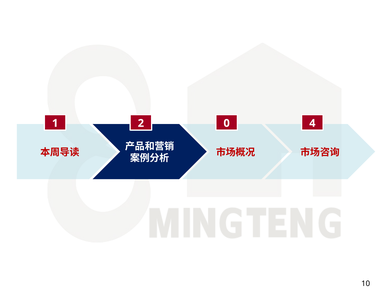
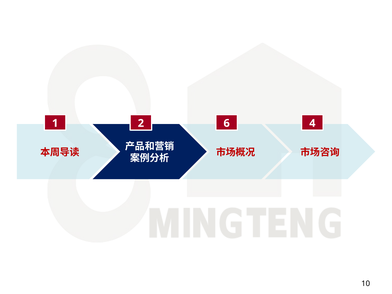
0: 0 -> 6 (227, 123)
